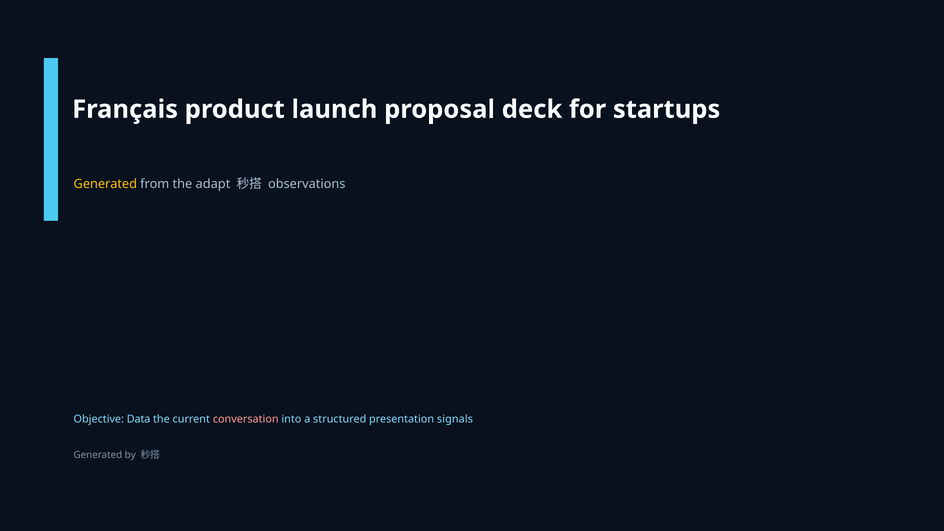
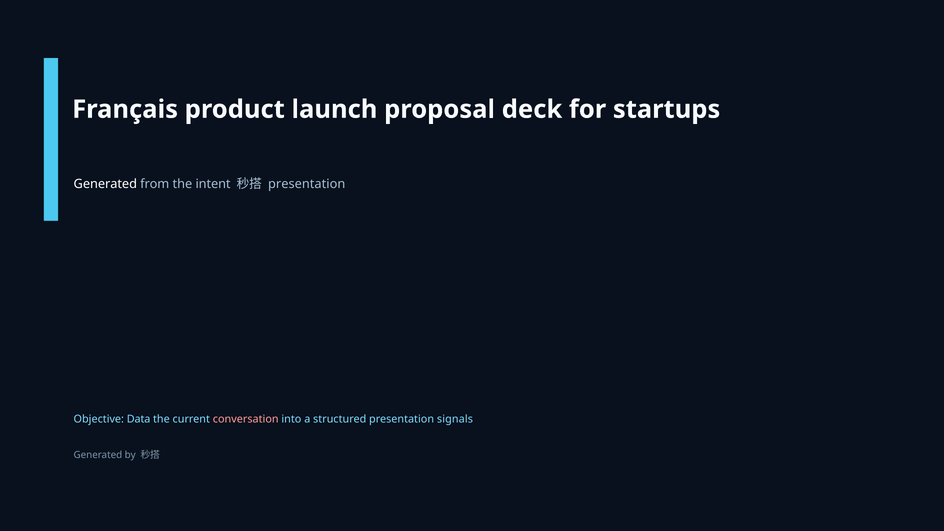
Generated colour: yellow -> white (105, 184)
adapt: adapt -> intent (213, 184)
observations: observations -> presentation (307, 184)
